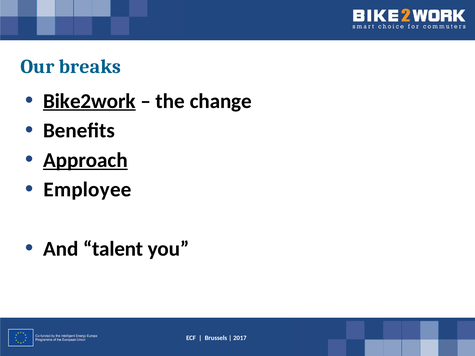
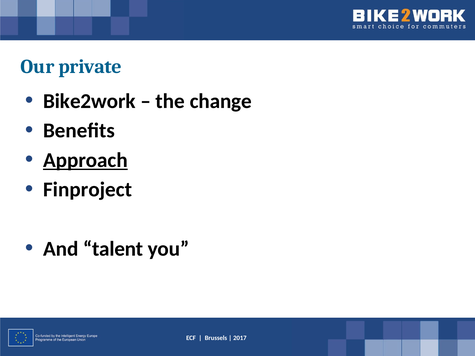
breaks: breaks -> private (90, 67)
Bike2work underline: present -> none (89, 101)
Employee: Employee -> Finproject (88, 190)
